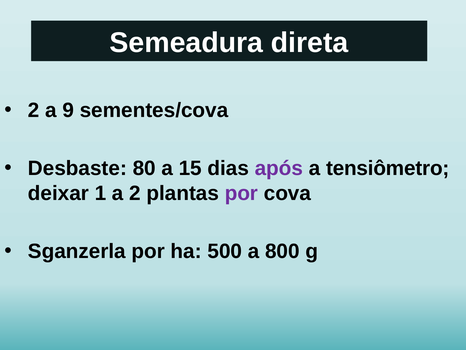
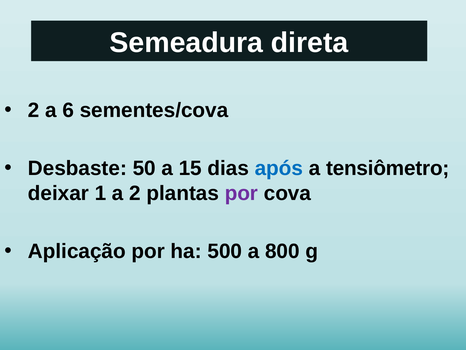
9: 9 -> 6 (68, 110)
80: 80 -> 50 (144, 168)
após colour: purple -> blue (279, 168)
Sganzerla: Sganzerla -> Aplicação (77, 251)
